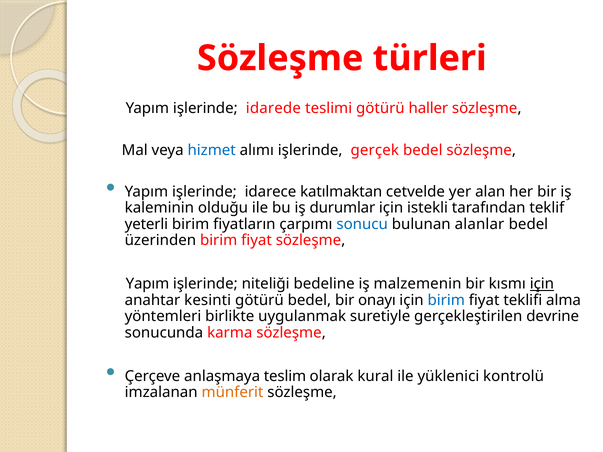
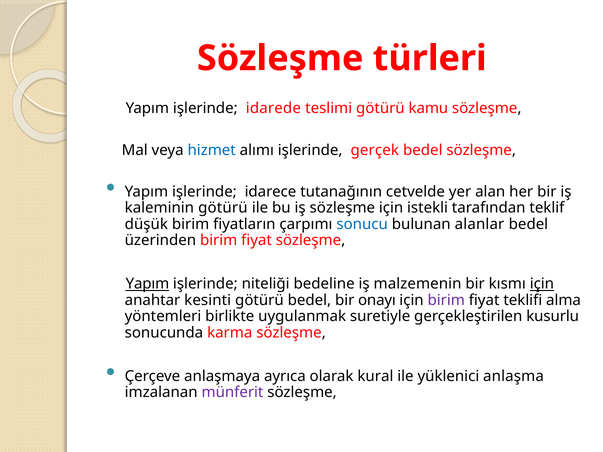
haller: haller -> kamu (428, 109)
katılmaktan: katılmaktan -> tutanağının (341, 192)
kaleminin olduğu: olduğu -> götürü (223, 208)
iş durumlar: durumlar -> sözleşme (342, 208)
yeterli: yeterli -> düşük (146, 224)
Yapım underline: none -> present (147, 284)
birim colour: blue -> purple (446, 300)
devrine: devrine -> kusurlu (553, 317)
teslim: teslim -> ayrıca (285, 376)
kontrolü: kontrolü -> anlaşma (513, 376)
münferit colour: orange -> purple (232, 393)
